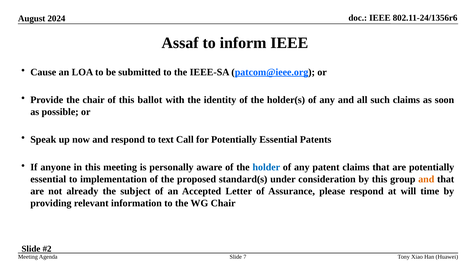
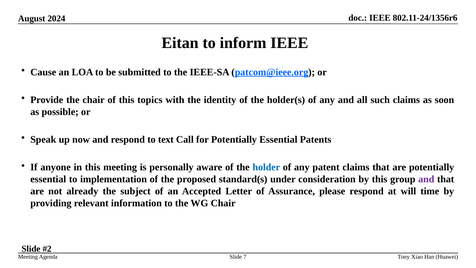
Assaf: Assaf -> Eitan (180, 43)
ballot: ballot -> topics (150, 100)
and colour: orange -> purple (426, 179)
